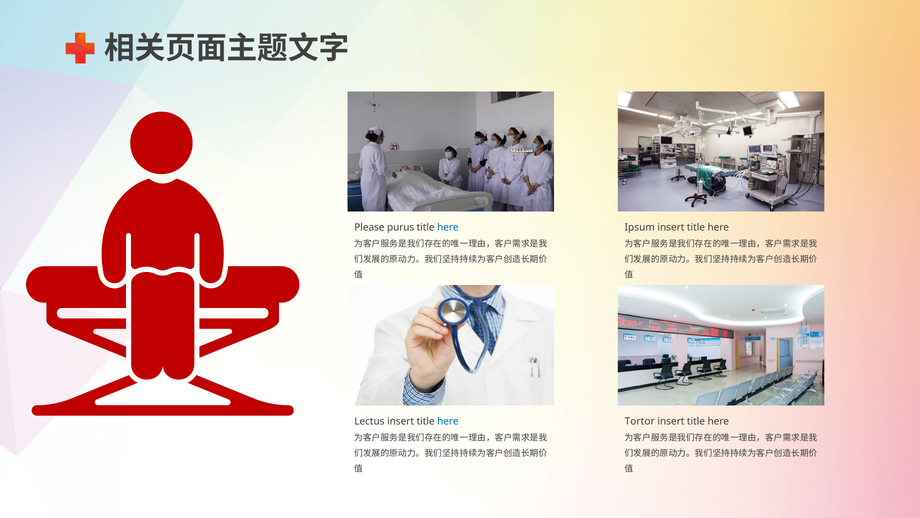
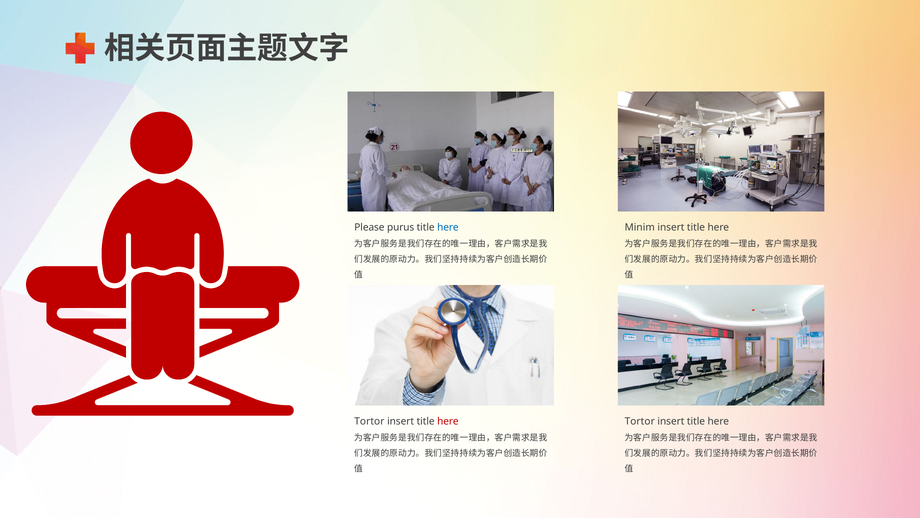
Ipsum: Ipsum -> Minim (640, 227)
Lectus: Lectus -> Tortor (369, 421)
here colour: blue -> red (448, 421)
